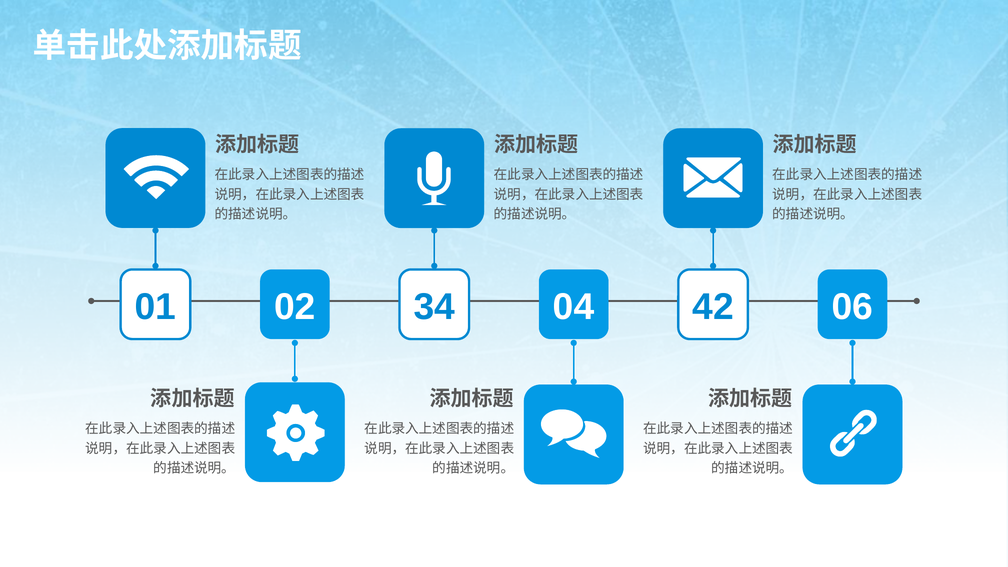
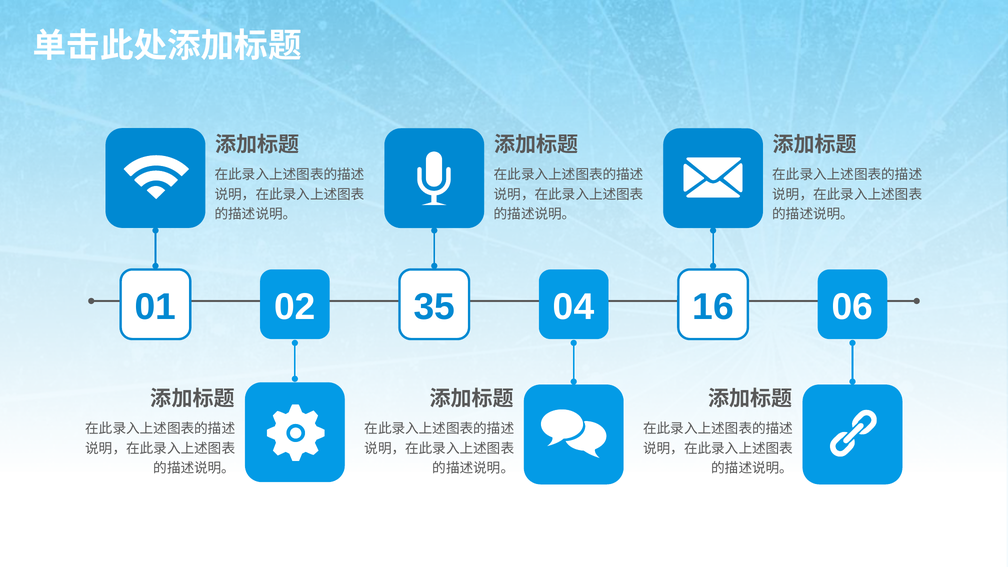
34: 34 -> 35 (434, 307)
42: 42 -> 16 (713, 307)
